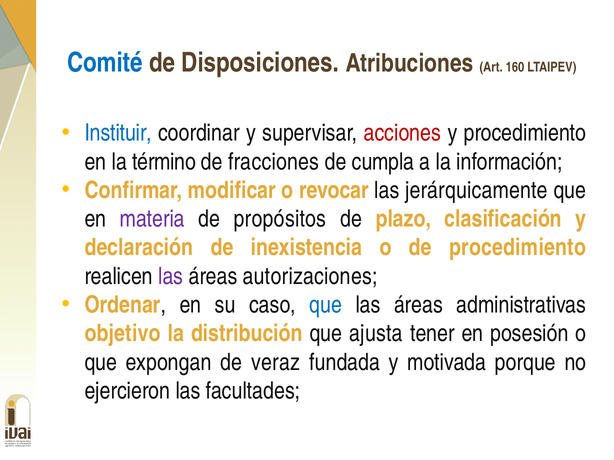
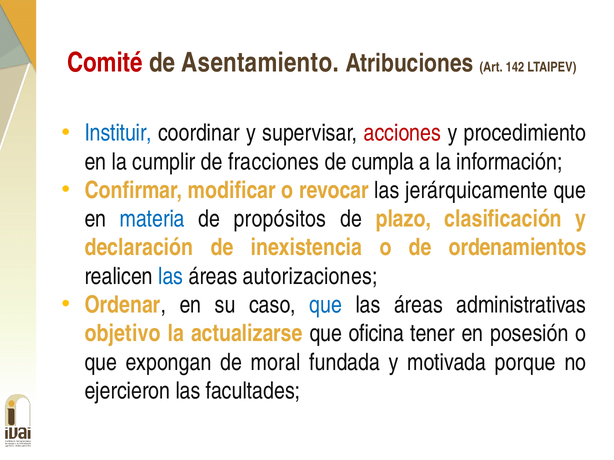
Comité colour: blue -> red (105, 63)
Disposiciones: Disposiciones -> Asentamiento (260, 63)
160: 160 -> 142 (515, 67)
término: término -> cumplir (164, 162)
materia colour: purple -> blue (152, 219)
de procedimiento: procedimiento -> ordenamientos (518, 248)
las colour: purple -> blue (171, 277)
distribución: distribución -> actualizarse (247, 334)
ajusta: ajusta -> oficina (376, 334)
veraz: veraz -> moral (276, 363)
